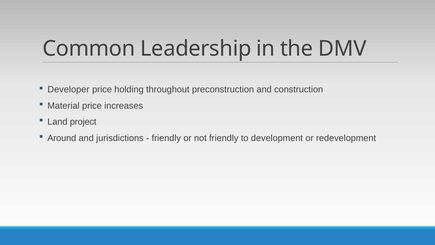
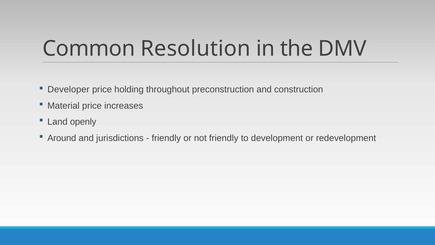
Leadership: Leadership -> Resolution (196, 49)
project: project -> openly (83, 122)
